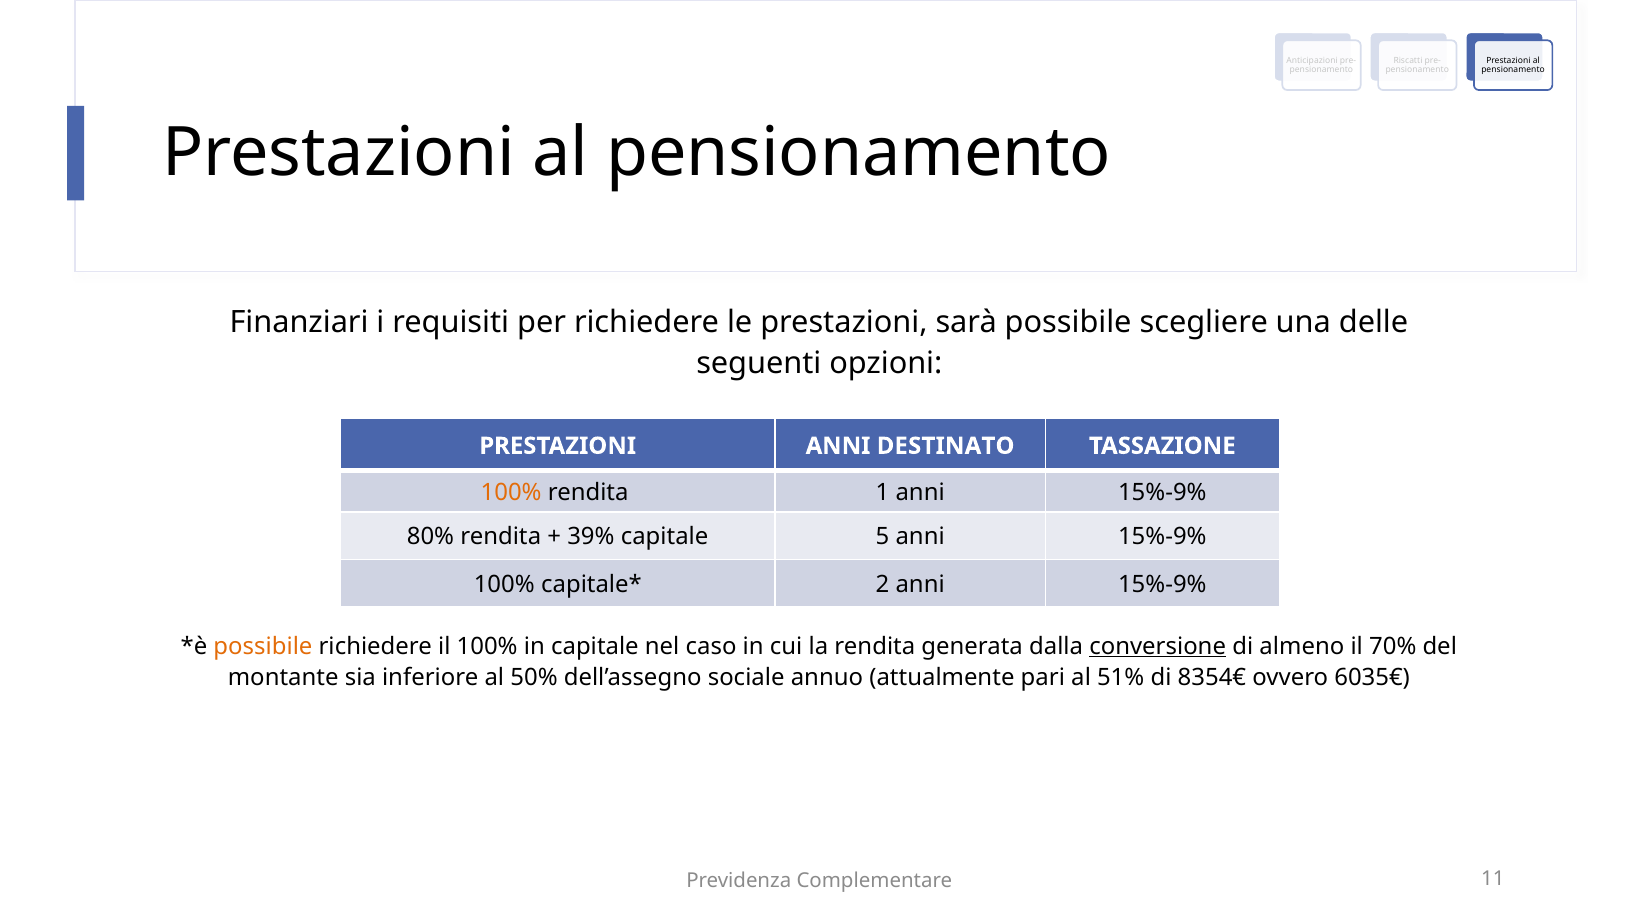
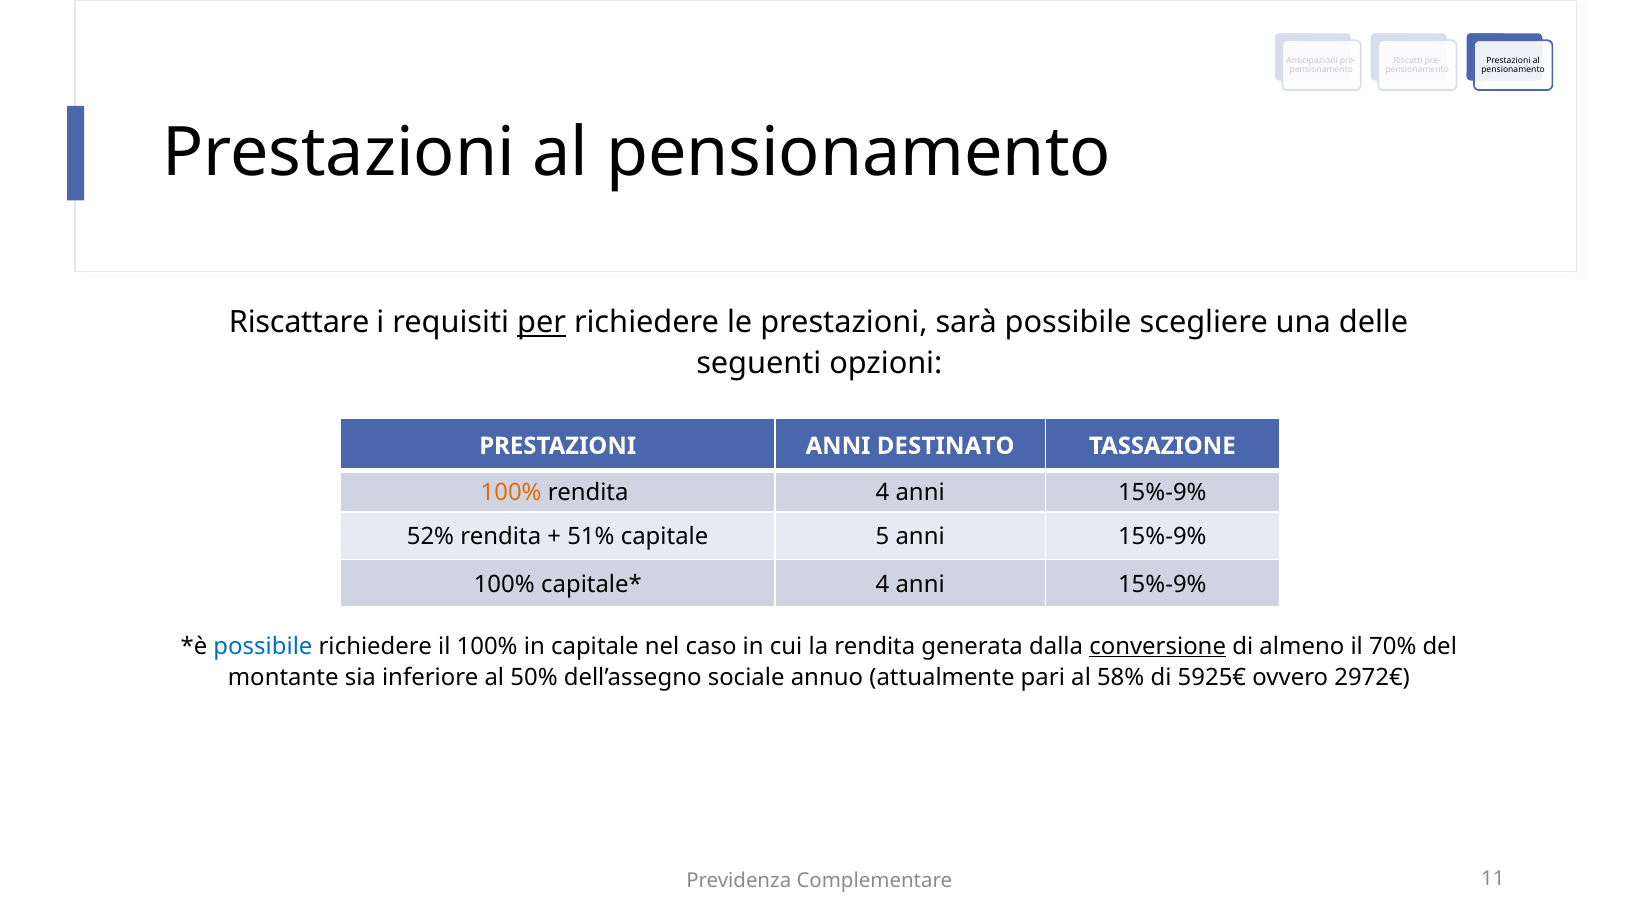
Finanziari: Finanziari -> Riscattare (299, 323)
per underline: none -> present (542, 323)
rendita 1: 1 -> 4 (883, 493)
80%: 80% -> 52% (431, 537)
39%: 39% -> 51% (591, 537)
2: 2 -> 4 (883, 584)
possibile colour: orange -> blue (263, 646)
51%: 51% -> 58% (1121, 678)
8354€: 8354€ -> 5925€ (1212, 678)
6035€: 6035€ -> 2972€ (1372, 678)
